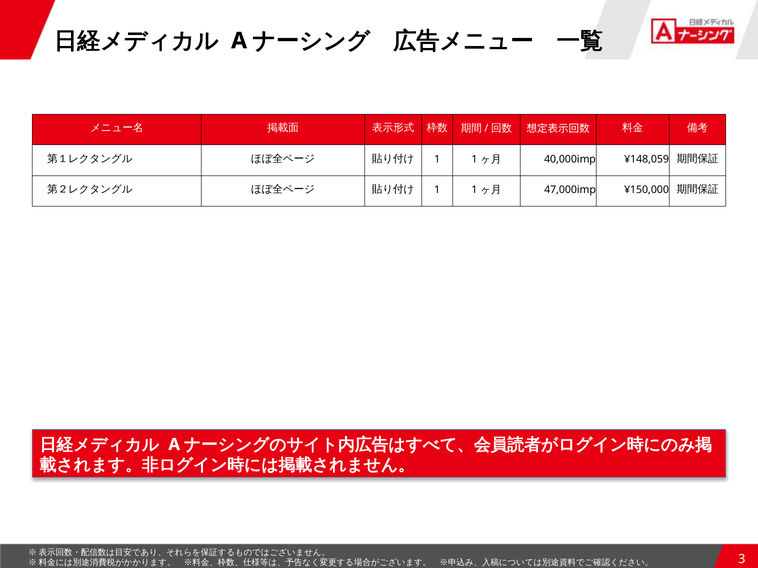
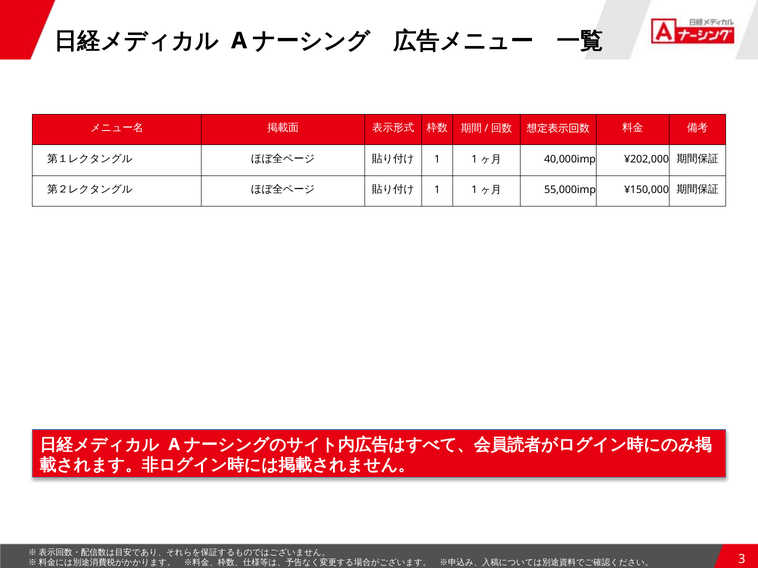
¥148,059: ¥148,059 -> ¥202,000 (647, 159)
47,000imp: 47,000imp -> 55,000imp (570, 190)
